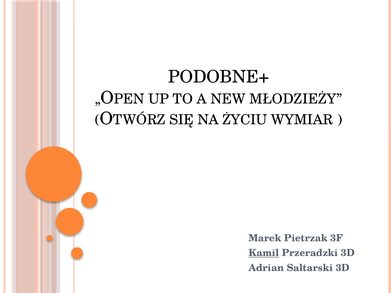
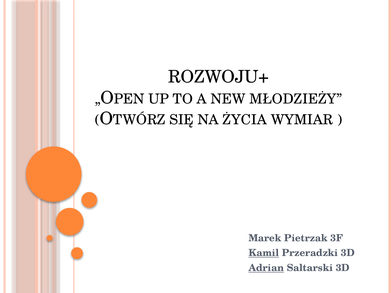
PODOBNE+: PODOBNE+ -> ROZWOJU+ (219, 77)
ŻYCIU: ŻYCIU -> ŻYCIA (245, 120)
Adrian underline: none -> present (266, 268)
